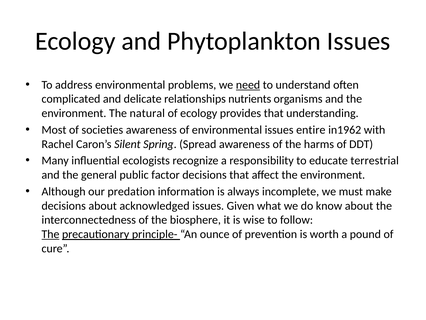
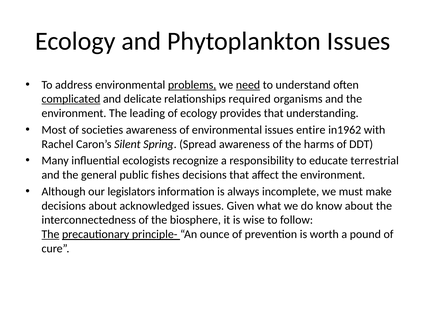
problems underline: none -> present (192, 85)
complicated underline: none -> present (71, 99)
nutrients: nutrients -> required (250, 99)
natural: natural -> leading (147, 113)
factor: factor -> fishes (165, 175)
predation: predation -> legislators (131, 191)
